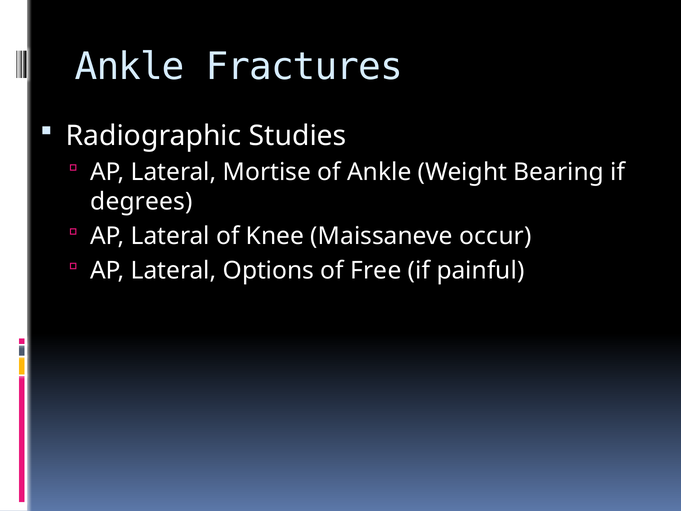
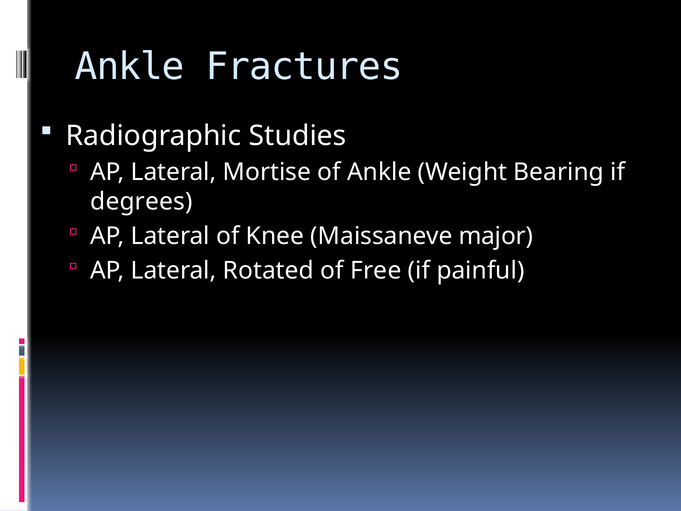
occur: occur -> major (496, 236)
Options: Options -> Rotated (268, 271)
